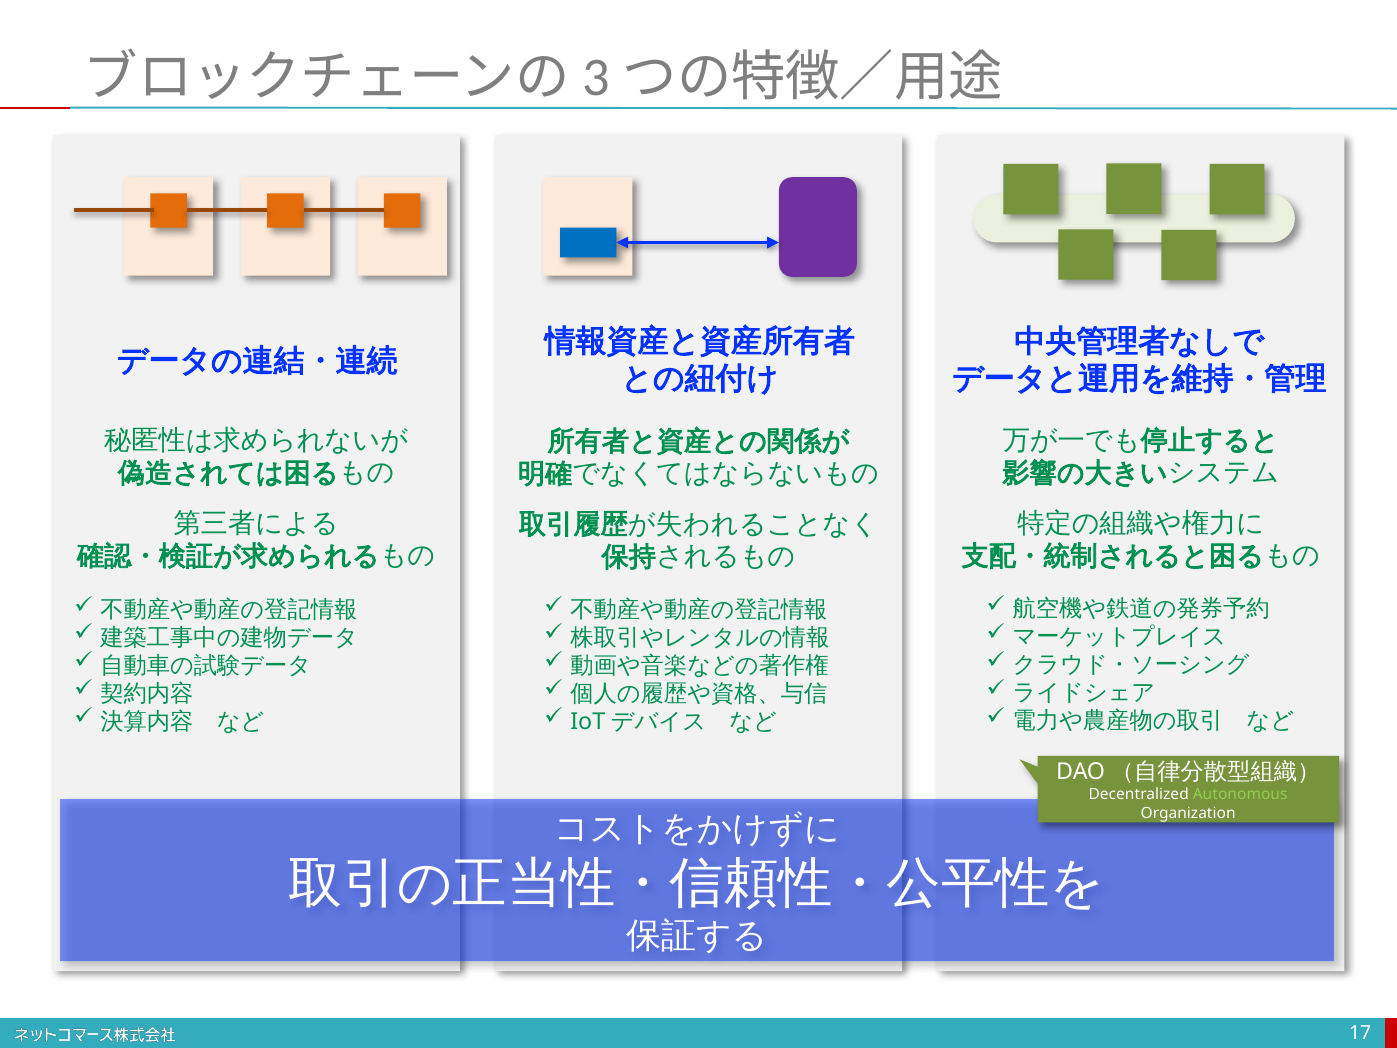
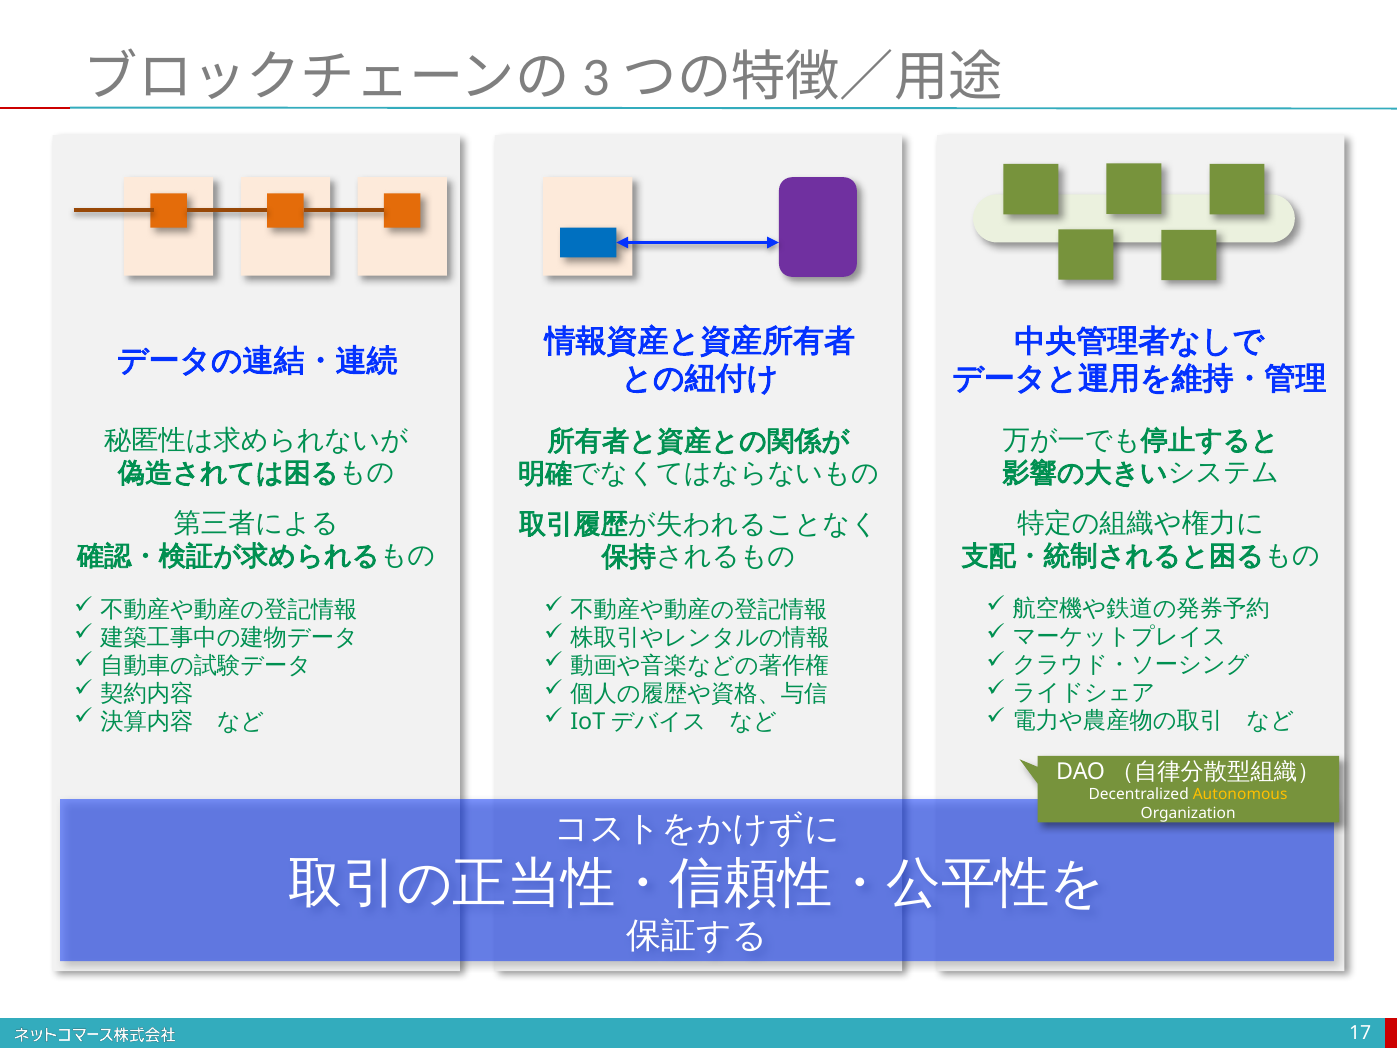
Autonomous colour: light green -> yellow (1240, 795)
